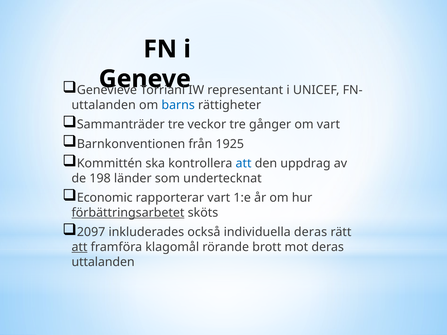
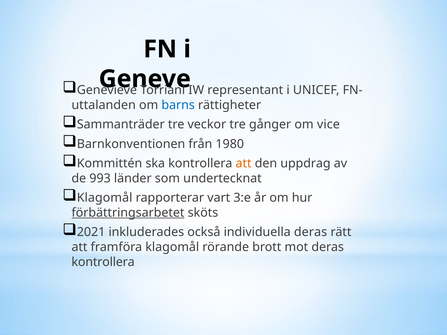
om vart: vart -> vice (328, 125)
1925: 1925 -> 1980 (230, 144)
att colour: blue -> orange (244, 164)
198: 198 -> 993 (100, 178)
Economic: Economic -> Klagomål (105, 198)
1:e: 1:e -> 3:e (242, 198)
2097: 2097 -> 2021 (91, 232)
att underline: present -> none (79, 247)
uttalanden: uttalanden -> kontrollera (103, 262)
